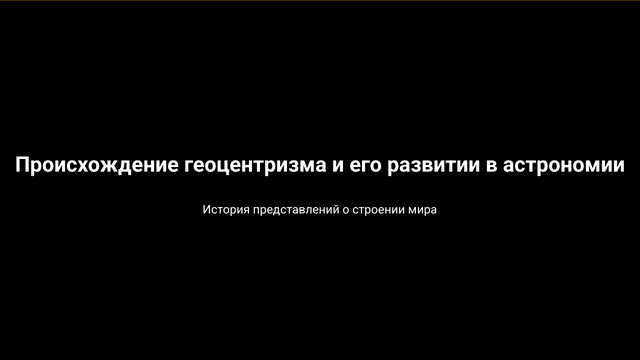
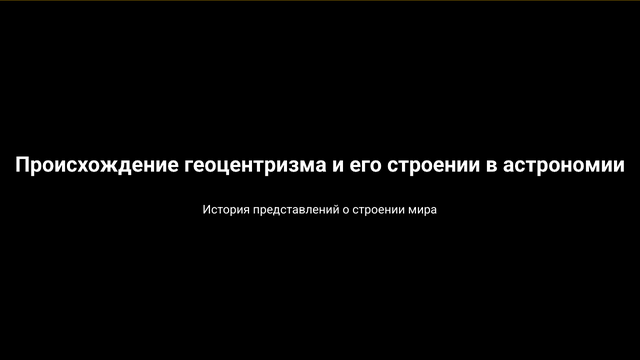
его развитии: развитии -> строении (434, 165)
